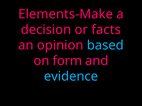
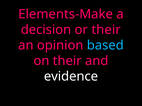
or facts: facts -> their (106, 30)
on form: form -> their (67, 61)
evidence colour: light blue -> white (71, 77)
